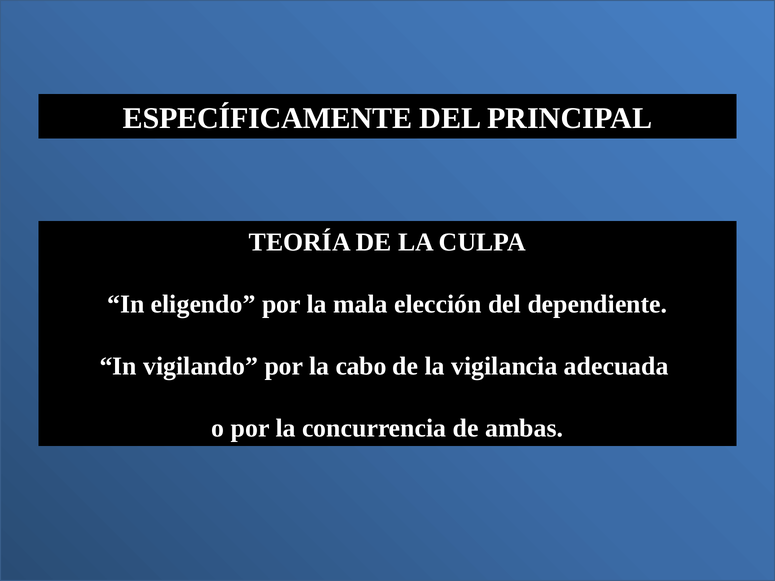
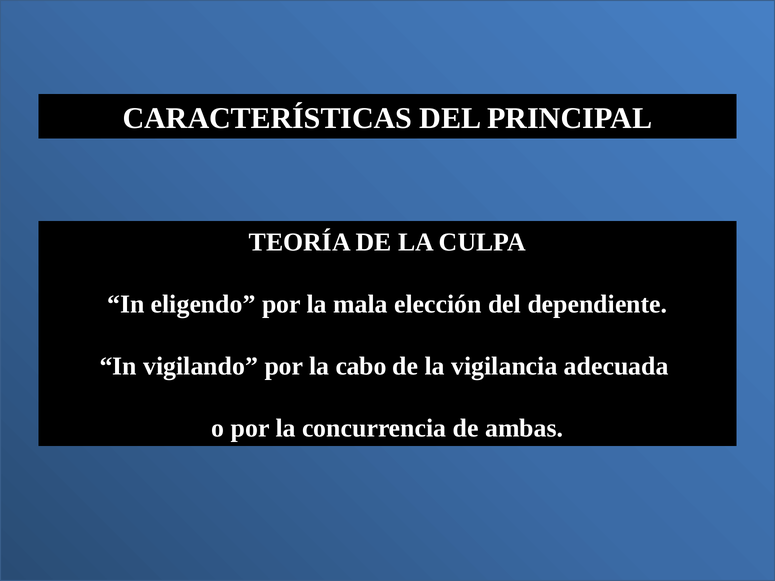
ESPECÍFICAMENTE: ESPECÍFICAMENTE -> CARACTERÍSTICAS (267, 118)
